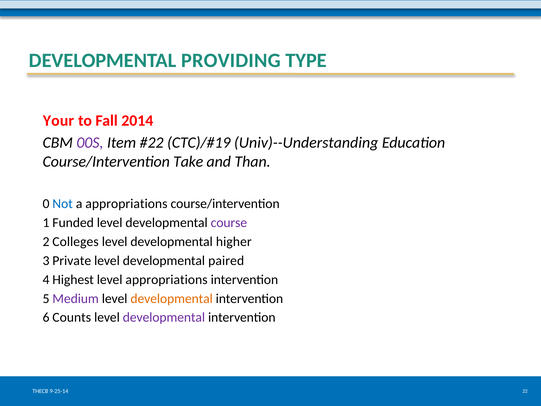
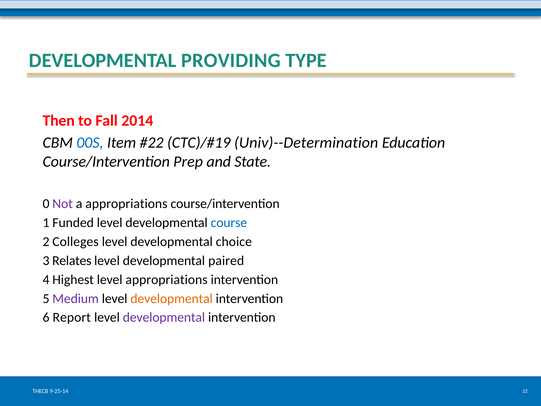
Your: Your -> Then (59, 120)
00S colour: purple -> blue (90, 143)
Univ)--Understanding: Univ)--Understanding -> Univ)--Determination (306, 143)
Take: Take -> Prep (188, 162)
Than: Than -> State (253, 162)
Not colour: blue -> purple (63, 204)
course colour: purple -> blue (229, 223)
higher: higher -> choice (234, 242)
Private: Private -> Relates (72, 261)
Counts: Counts -> Report (72, 317)
